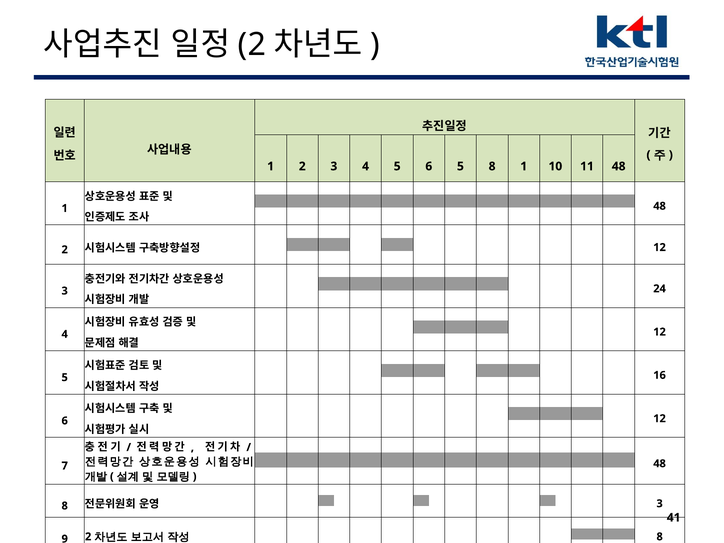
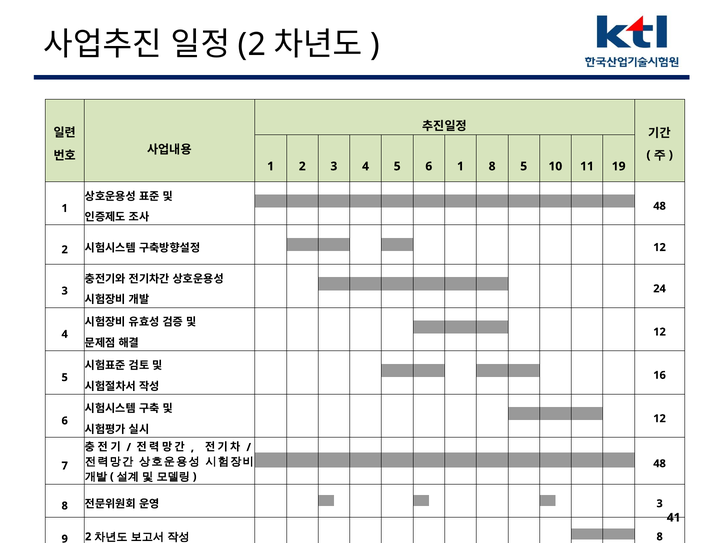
6 5: 5 -> 1 (460, 166)
8 1: 1 -> 5 (524, 166)
11 48: 48 -> 19 (619, 166)
